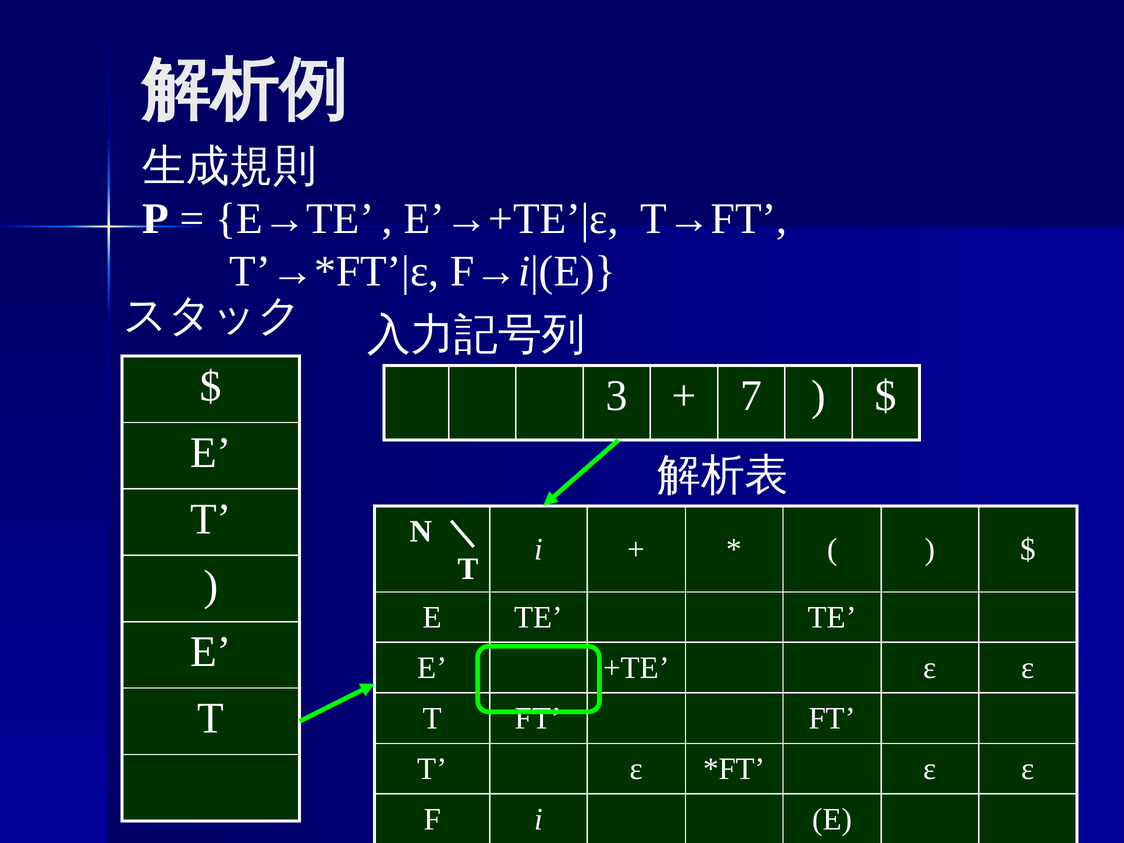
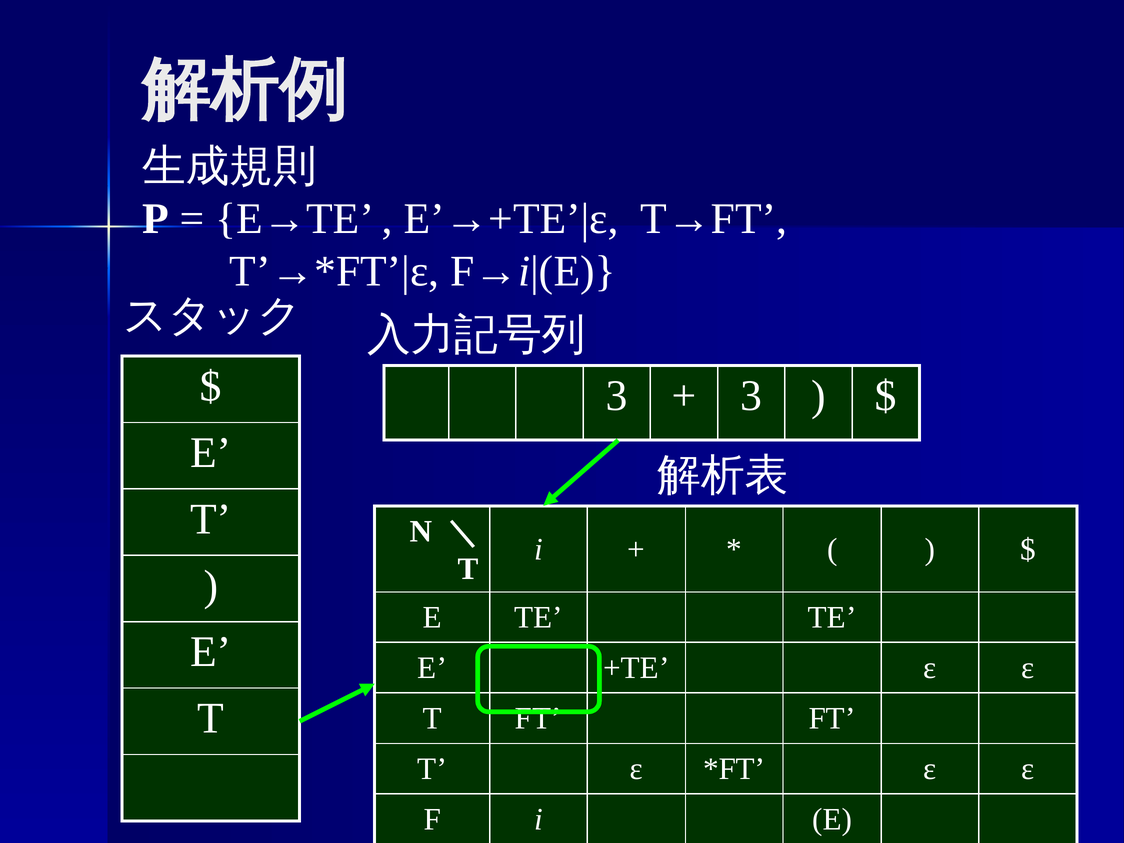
7: 7 -> 3 (751, 396)
